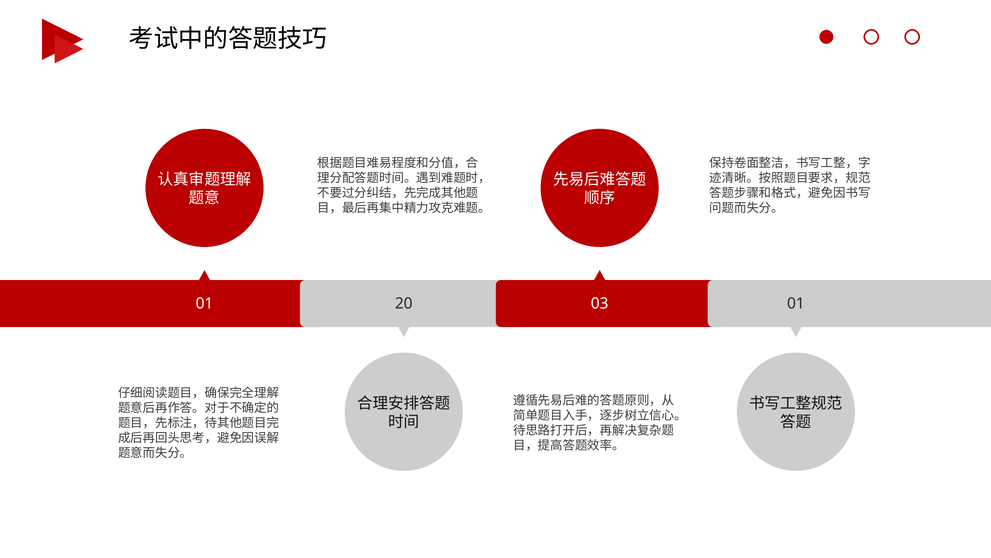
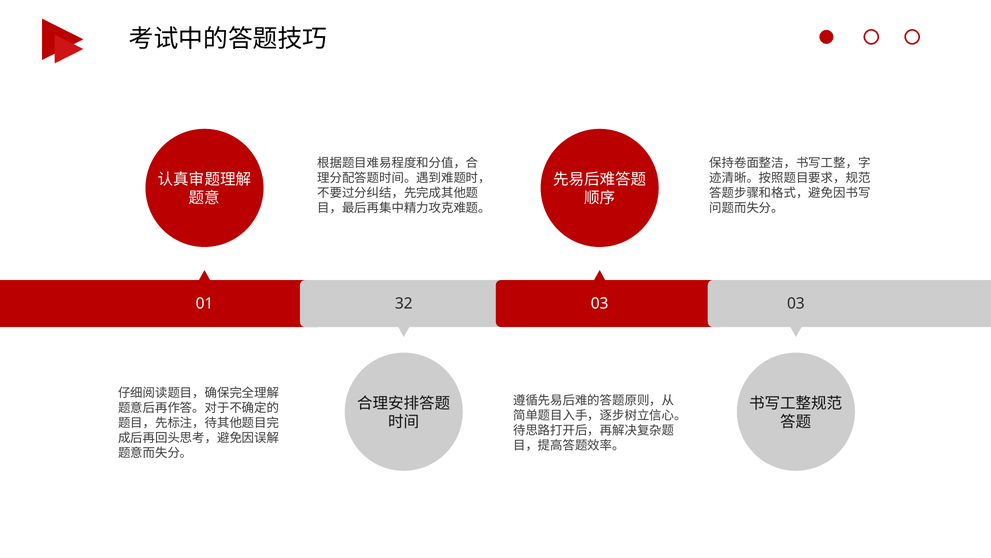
20: 20 -> 32 (404, 303)
03 01: 01 -> 03 (796, 303)
